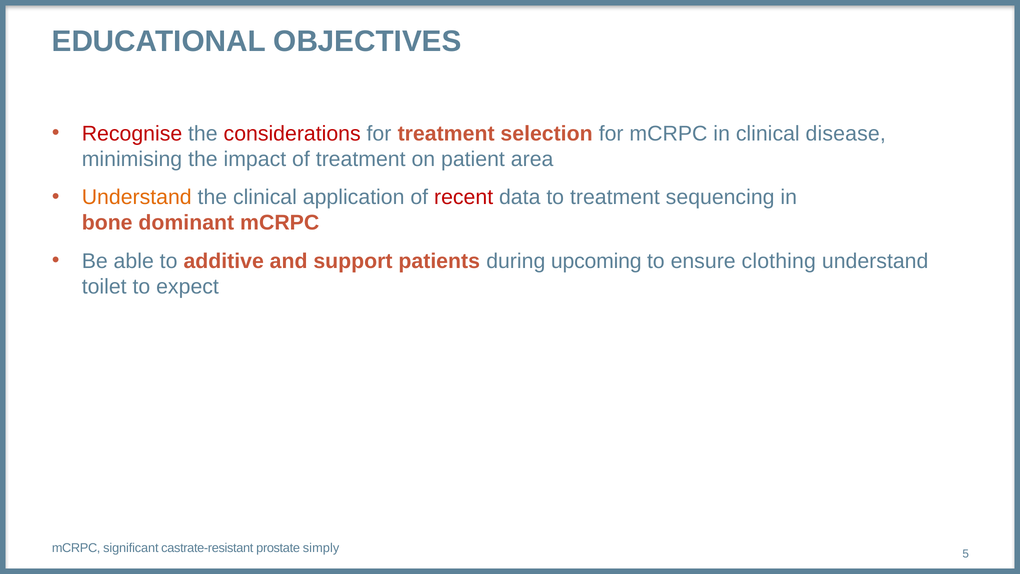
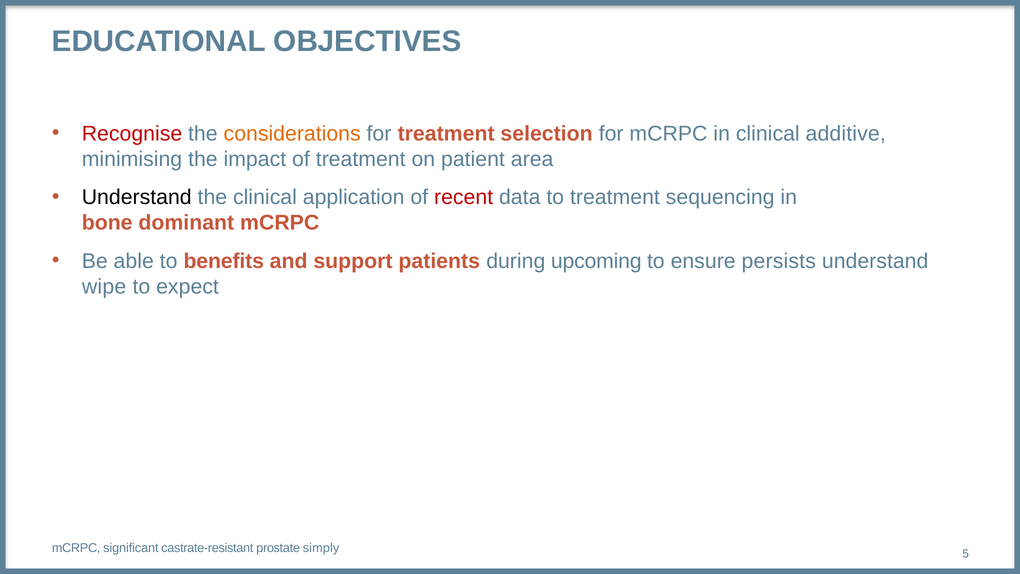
considerations colour: red -> orange (292, 134)
disease: disease -> additive (846, 134)
Understand colour: orange -> black (137, 197)
additive: additive -> benefits (224, 261)
clothing: clothing -> persists (779, 261)
toilet: toilet -> wipe (104, 287)
